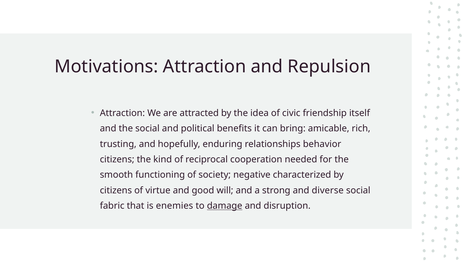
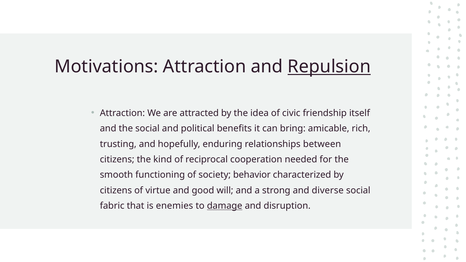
Repulsion underline: none -> present (329, 67)
behavior: behavior -> between (322, 144)
negative: negative -> behavior (252, 175)
